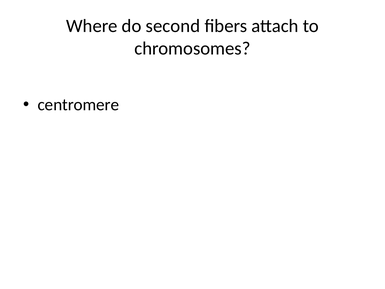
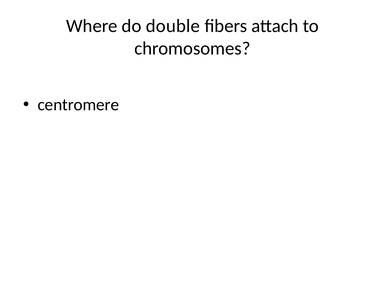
second: second -> double (173, 26)
